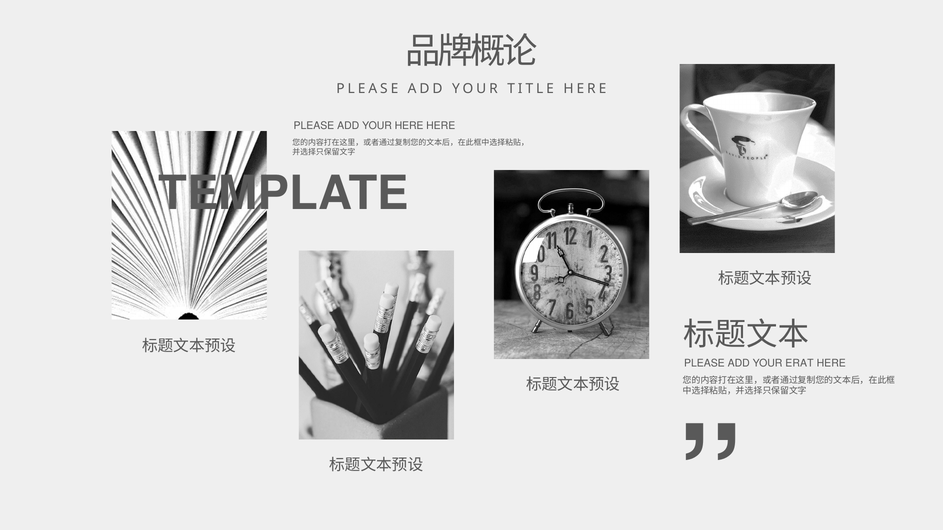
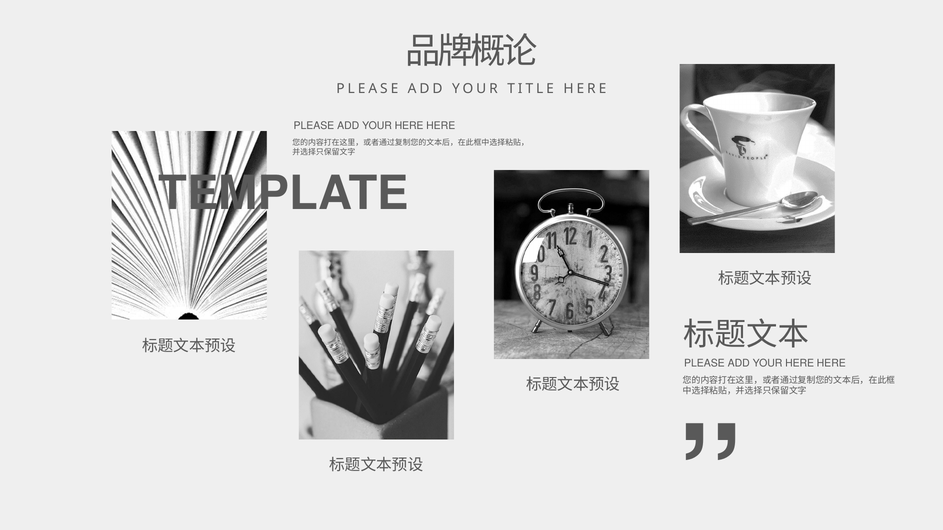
ERAT: ERAT -> HERE (800, 364)
